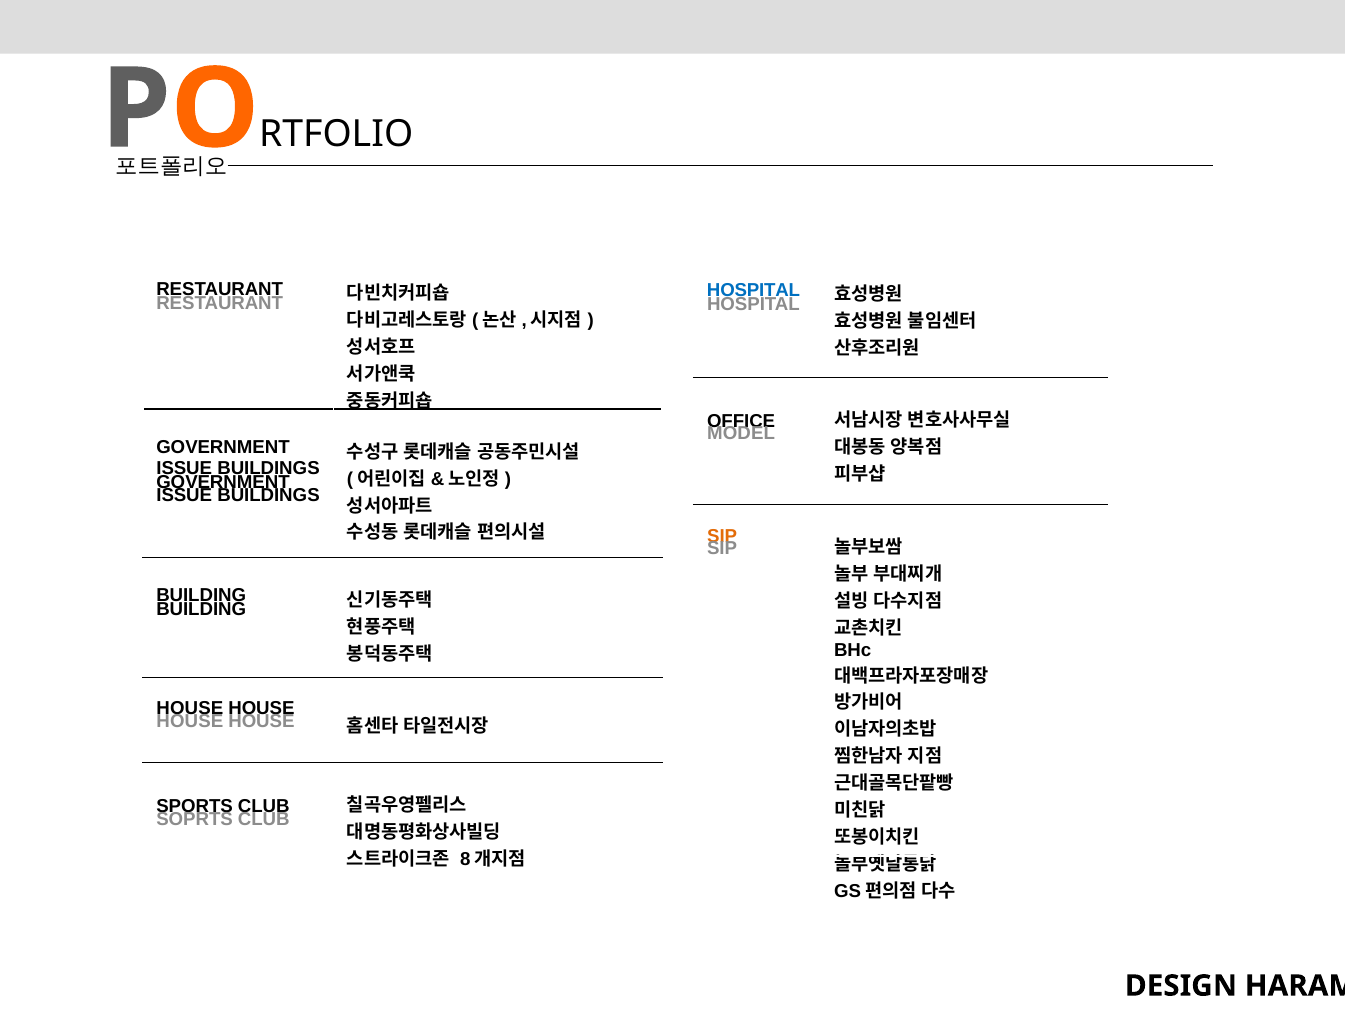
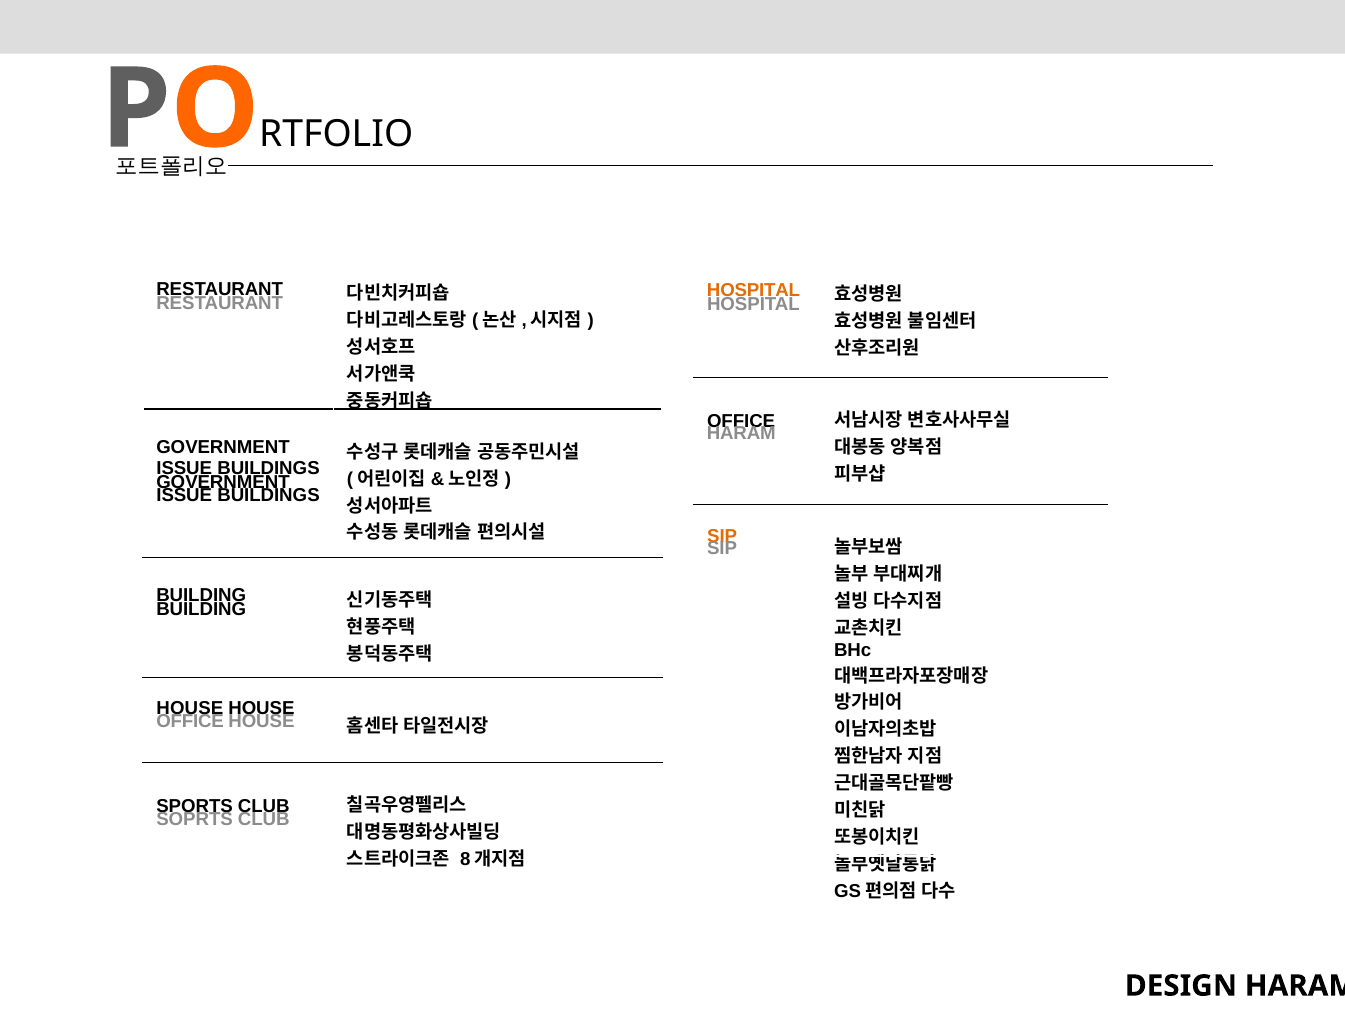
HOSPITAL colour: blue -> orange (753, 290)
MODEL: MODEL -> HARAM (741, 434)
HOUSE: HOUSE -> OFFICE (190, 721)
